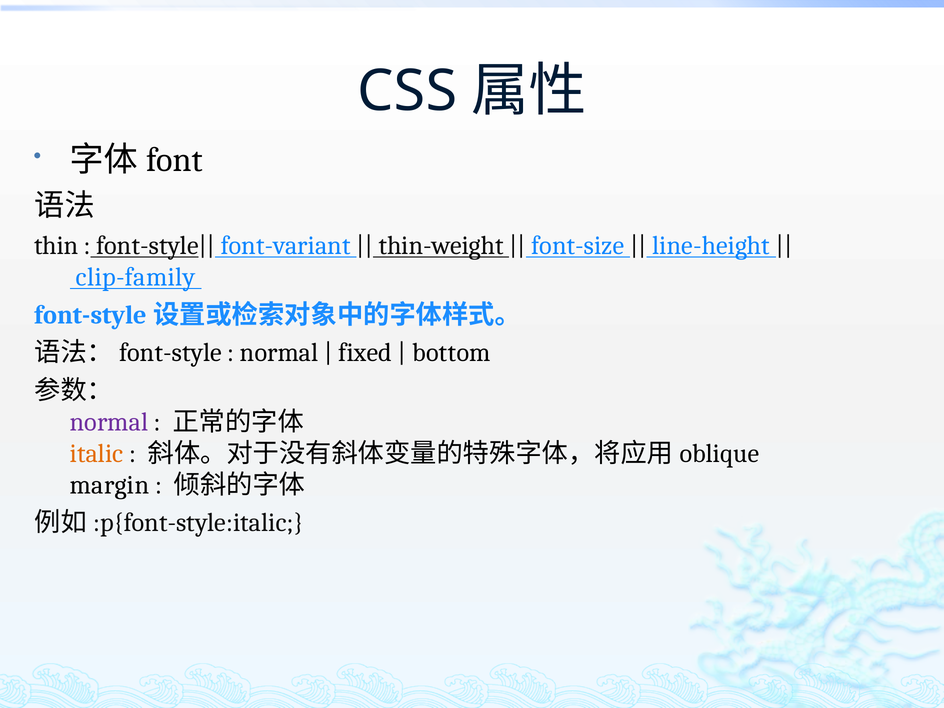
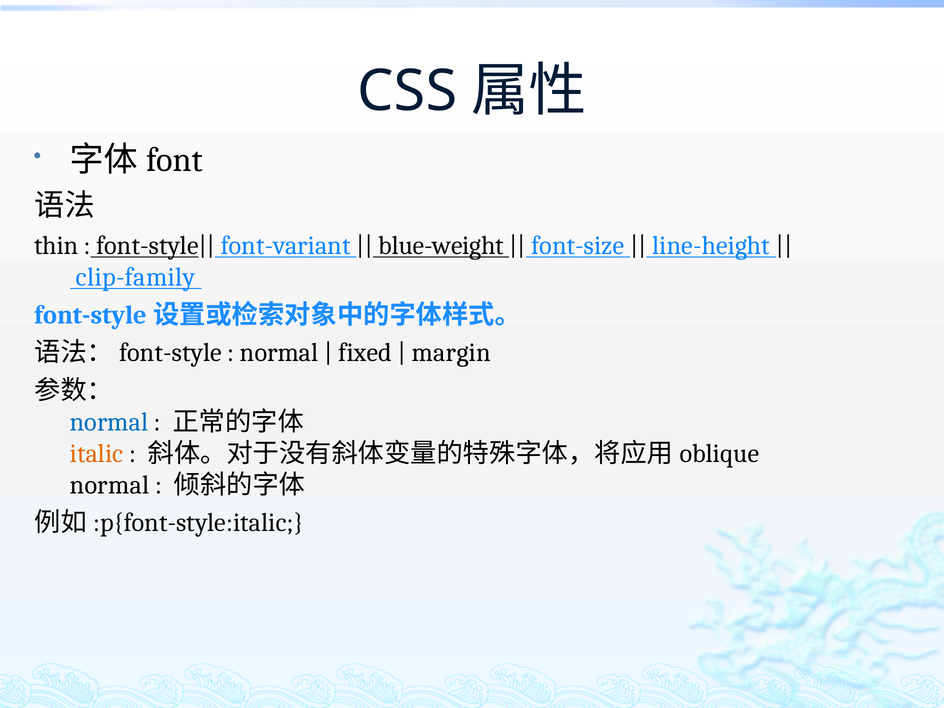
thin-weight: thin-weight -> blue-weight (441, 246)
bottom: bottom -> margin (451, 353)
normal colour: purple -> blue (109, 422)
margin: margin -> normal (110, 485)
